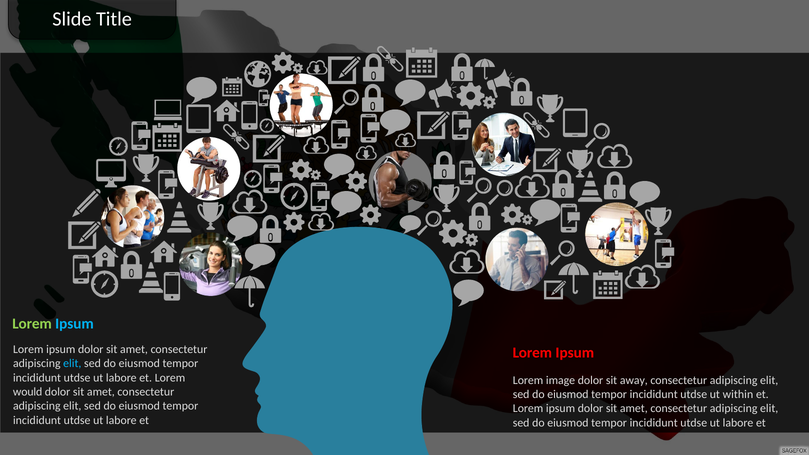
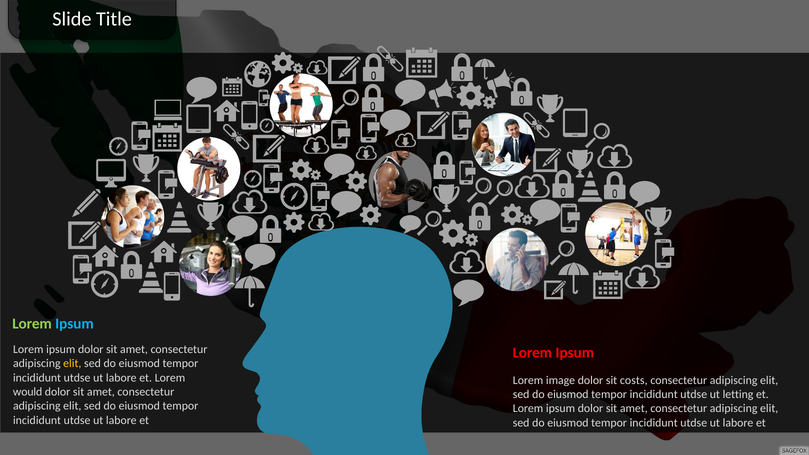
elit colour: light blue -> yellow (72, 364)
away: away -> costs (634, 380)
within: within -> letting (738, 394)
